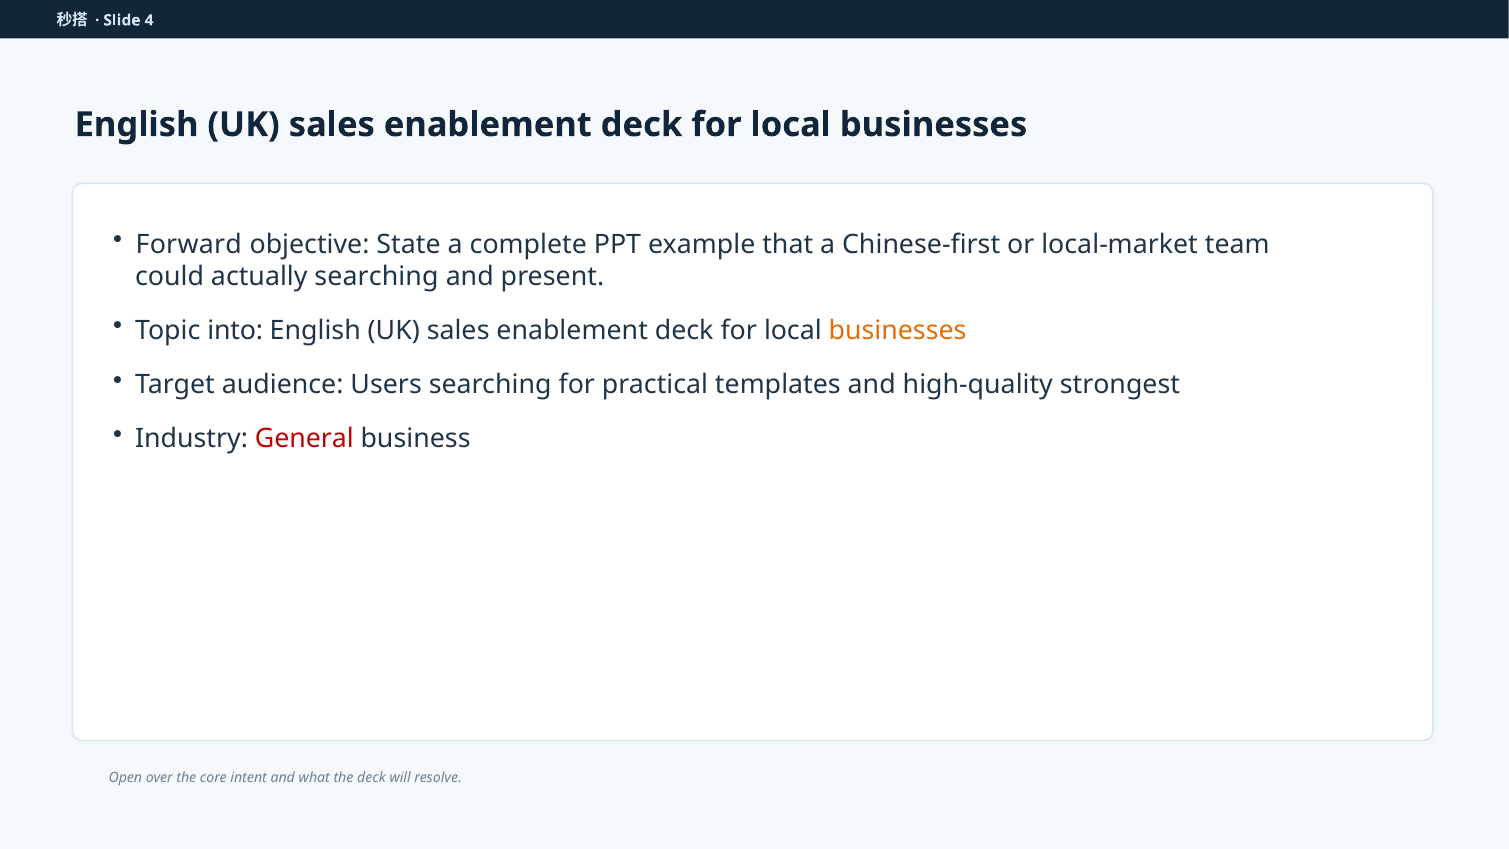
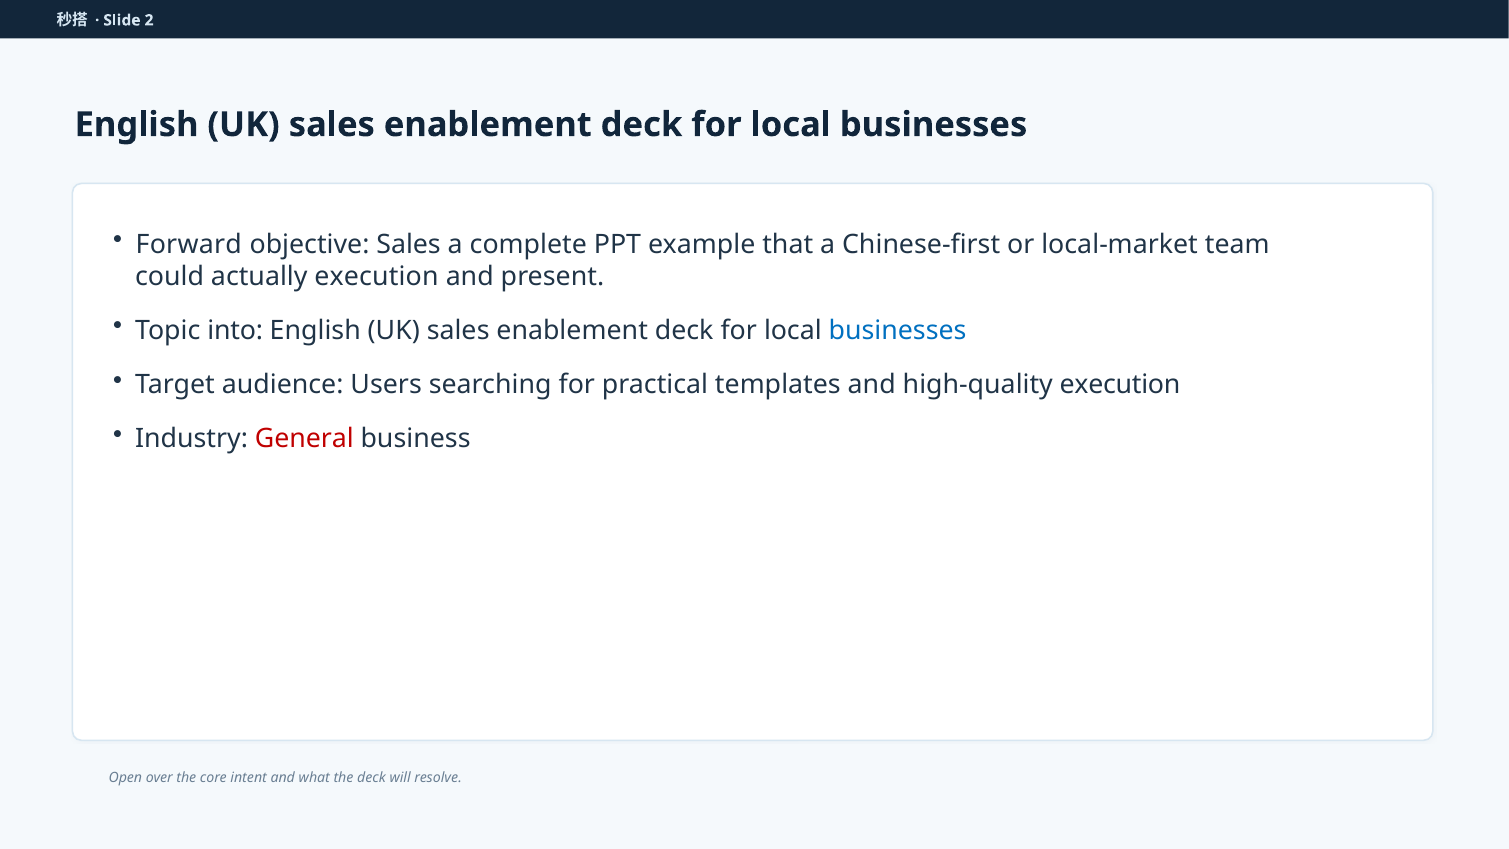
4: 4 -> 2 (149, 20)
objective State: State -> Sales (409, 244)
actually searching: searching -> execution (377, 276)
businesses colour: orange -> blue (898, 330)
high-quality strongest: strongest -> execution (1120, 384)
